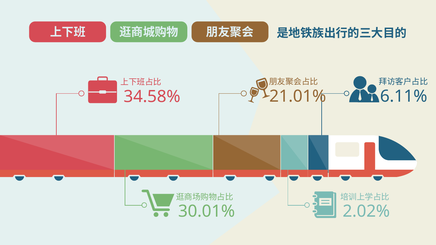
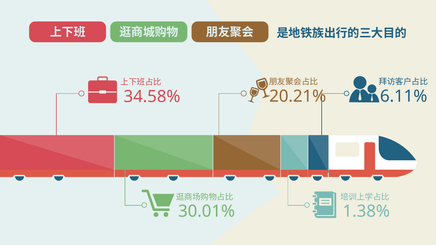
21.01%: 21.01% -> 20.21% (298, 96)
2.02%: 2.02% -> 1.38% (366, 212)
